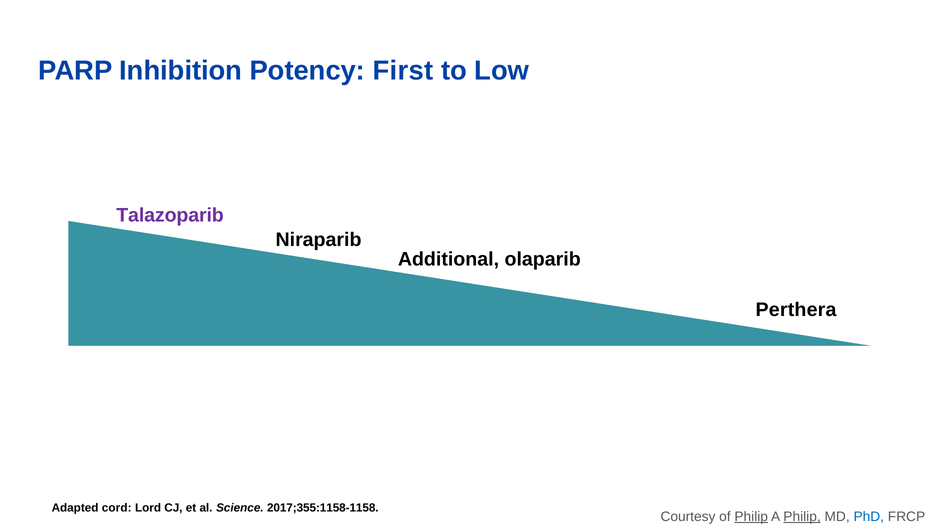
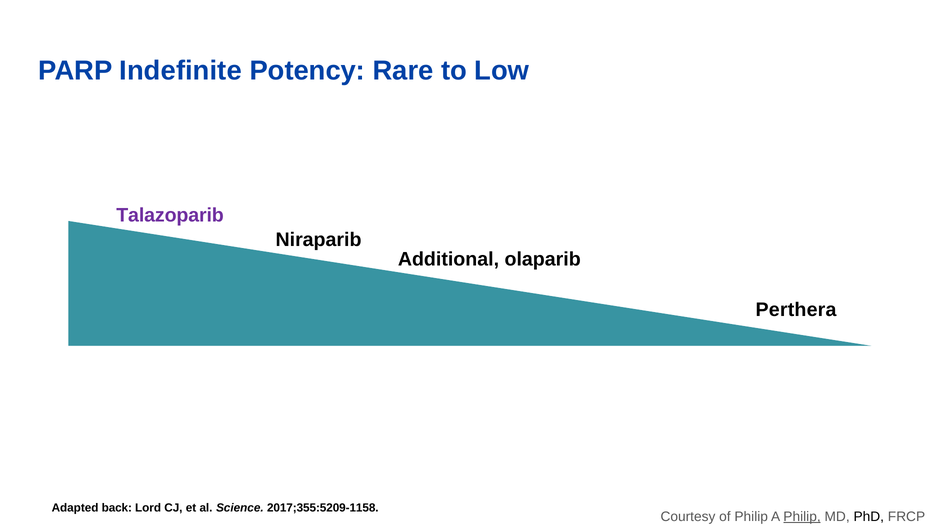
Inhibition: Inhibition -> Indefinite (181, 70)
First: First -> Rare (403, 70)
cord: cord -> back (117, 507)
2017;355:1158-1158: 2017;355:1158-1158 -> 2017;355:5209-1158 (323, 507)
Philip underline: present -> none (751, 516)
PhD colour: blue -> black (869, 516)
